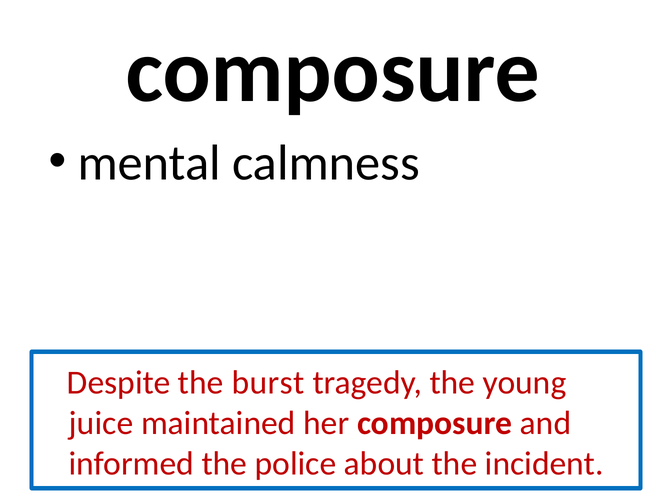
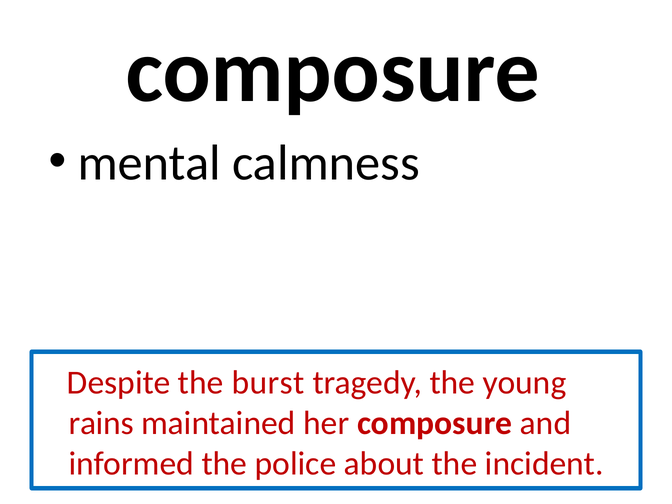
juice: juice -> rains (101, 423)
